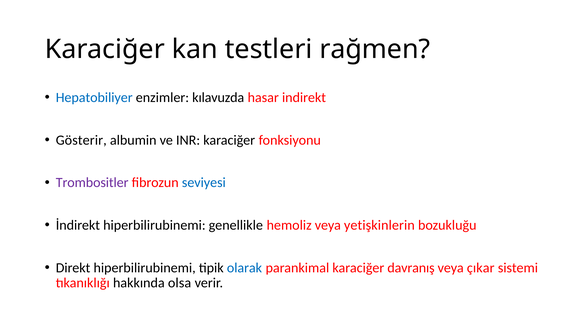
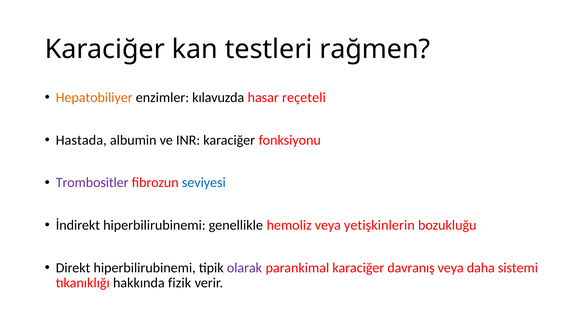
Hepatobiliyer colour: blue -> orange (94, 98)
indirekt: indirekt -> reçeteli (304, 98)
Gösterir: Gösterir -> Hastada (81, 140)
olarak colour: blue -> purple (244, 268)
çıkar: çıkar -> daha (481, 268)
olsa: olsa -> fizik (180, 283)
